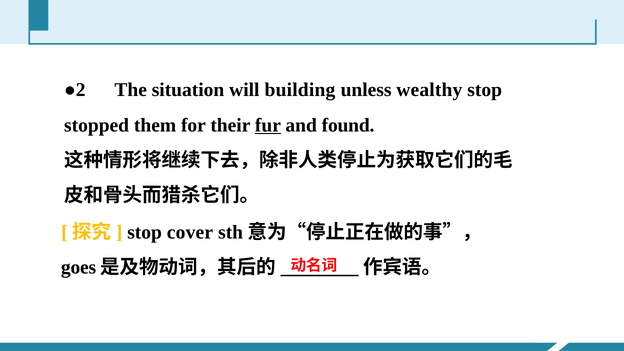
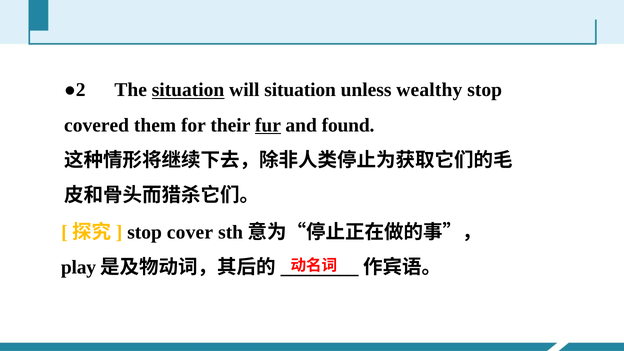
situation underline: none -> present (188, 90)
will building: building -> situation (300, 90)
stopped: stopped -> covered (97, 125)
goes: goes -> play (79, 267)
